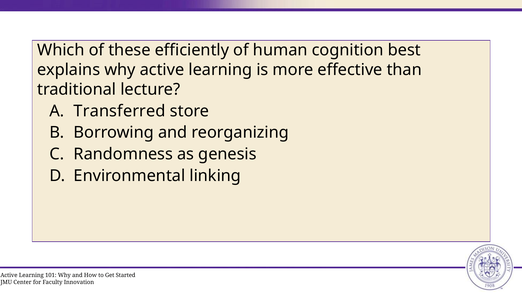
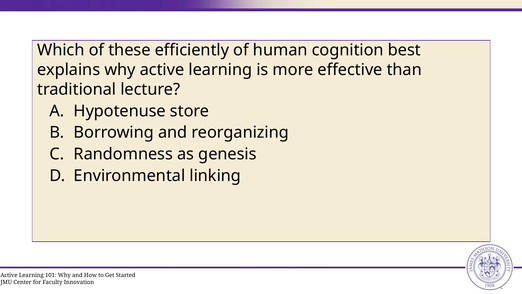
Transferred: Transferred -> Hypotenuse (120, 111)
